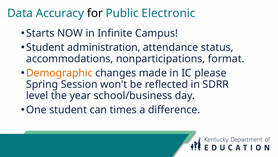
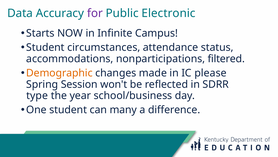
for colour: black -> purple (95, 13)
administration: administration -> circumstances (104, 47)
format: format -> filtered (226, 59)
level: level -> type (37, 95)
times: times -> many (123, 109)
